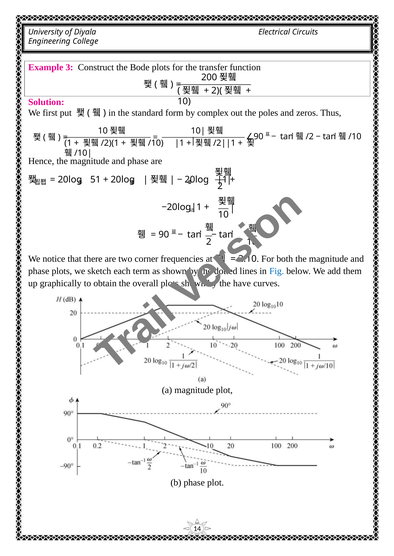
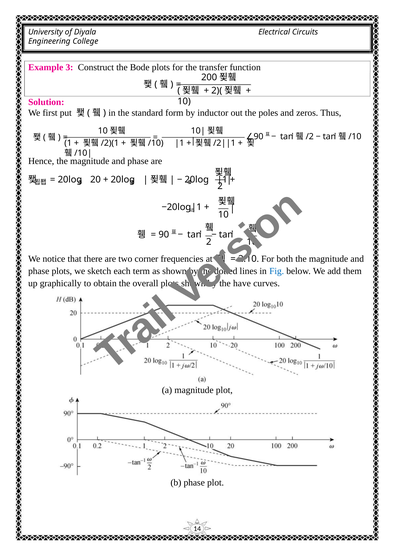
complex: complex -> inductor (213, 113)
51: 51 -> 20 (96, 180)
